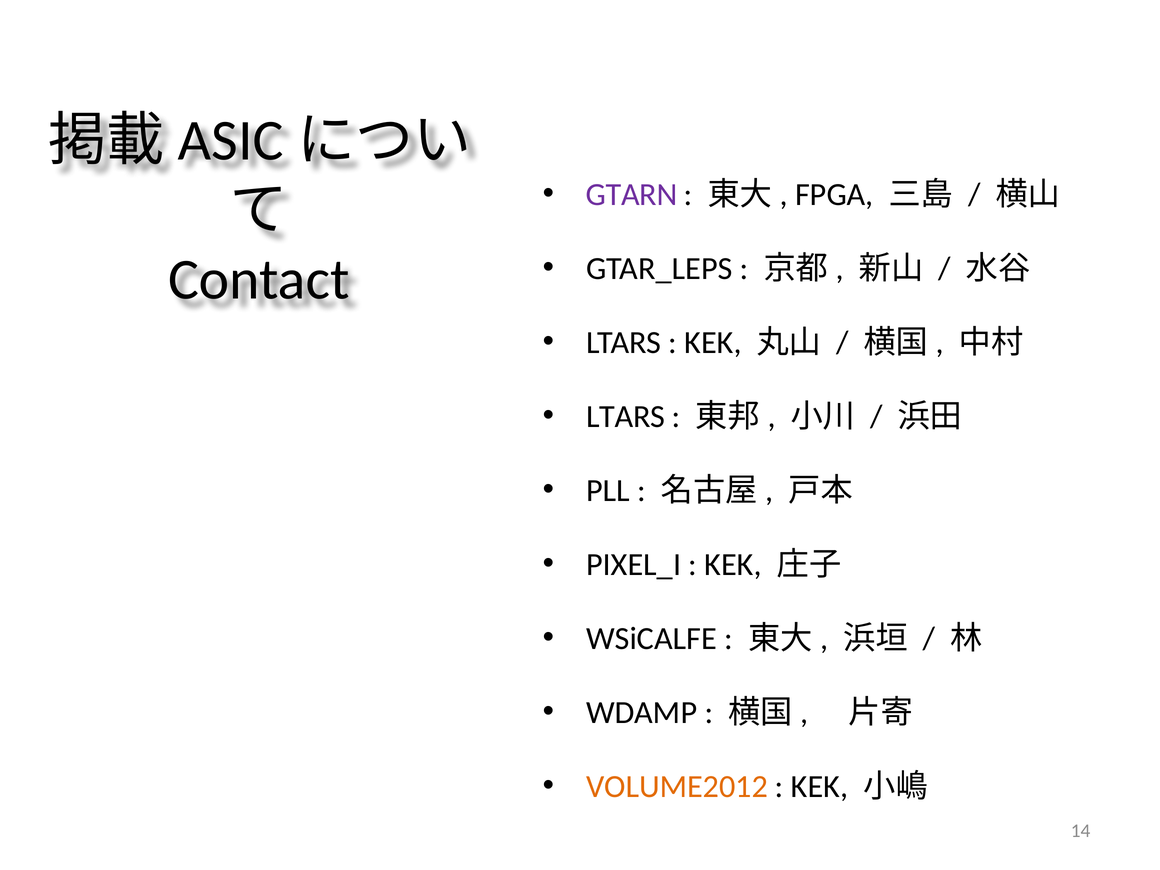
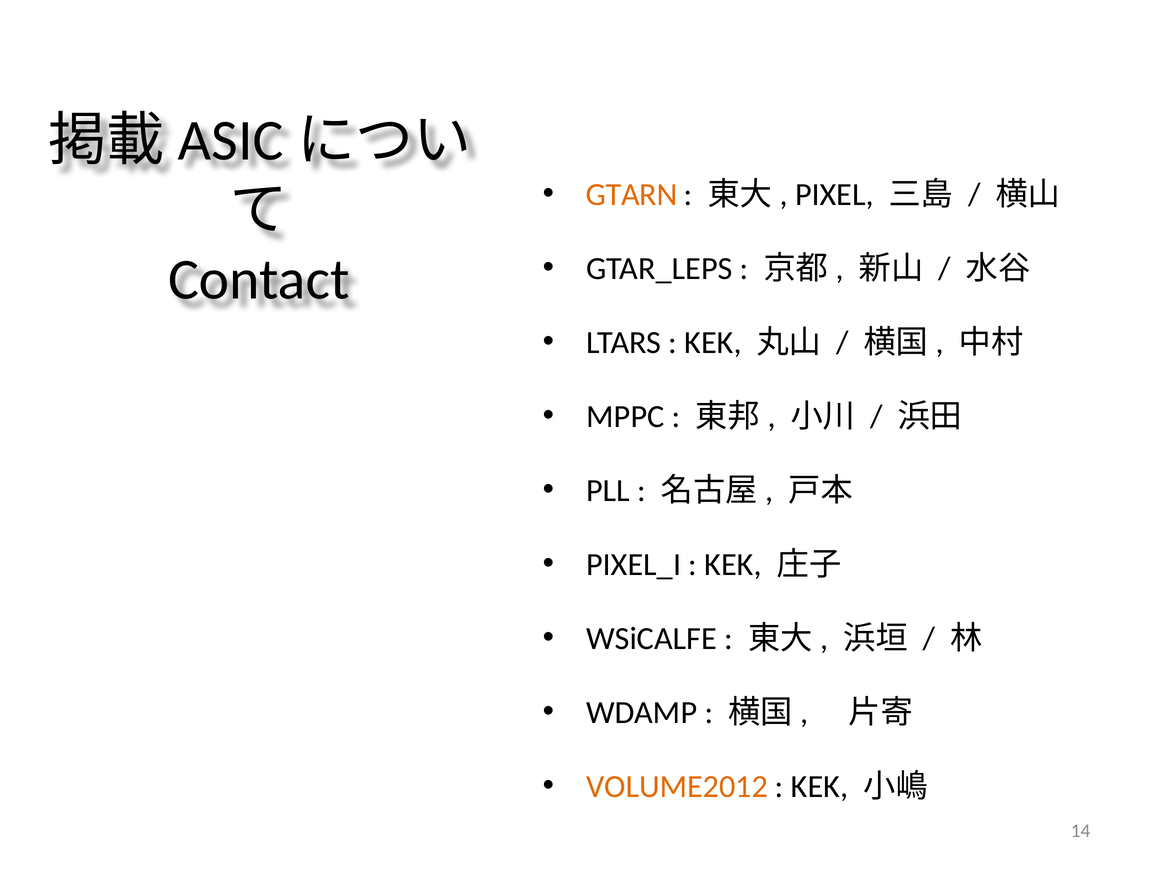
GTARN colour: purple -> orange (632, 195)
FPGA: FPGA -> PIXEL (834, 195)
LTARS: LTARS -> MPPC (625, 417)
